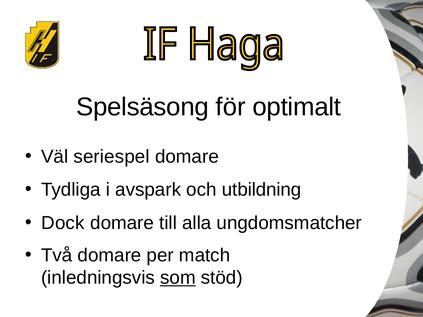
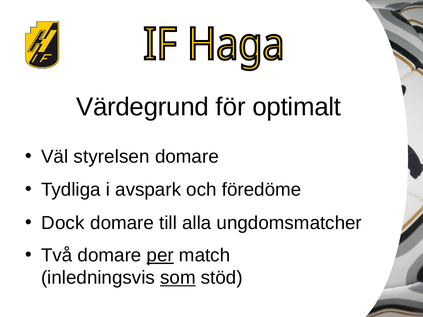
Spelsäsong: Spelsäsong -> Värdegrund (142, 107)
seriespel: seriespel -> styrelsen (112, 157)
utbildning: utbildning -> föredöme (262, 190)
per underline: none -> present (160, 255)
